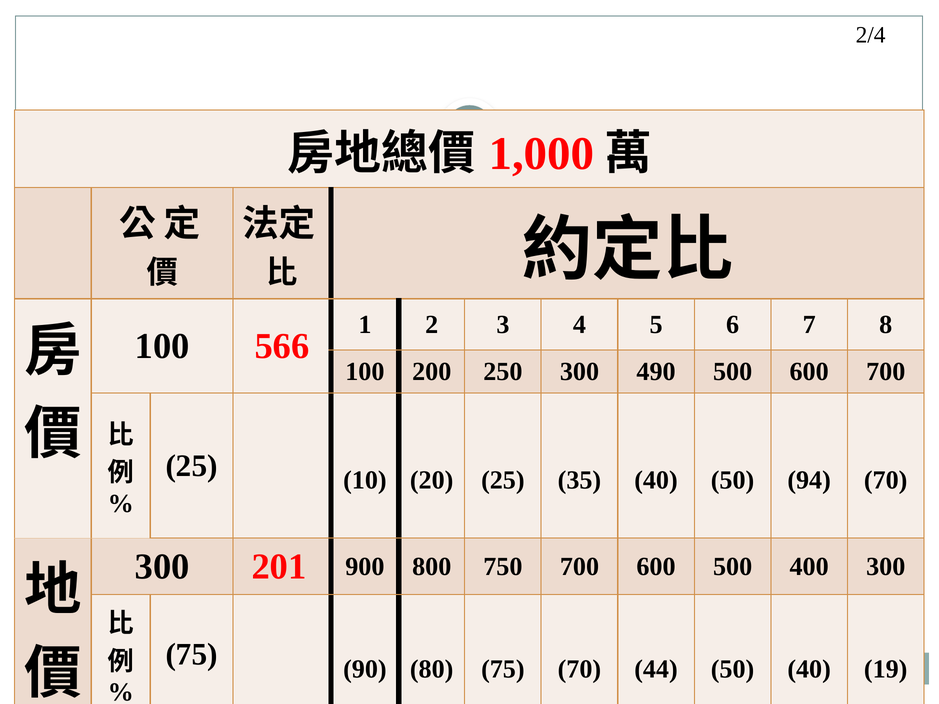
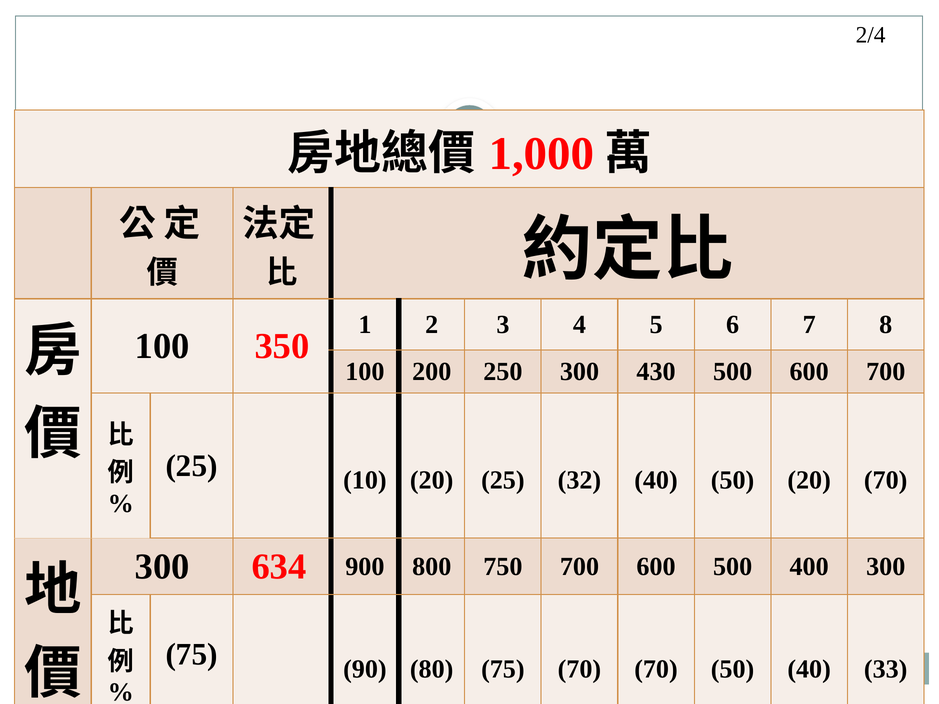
566: 566 -> 350 (282, 346)
490: 490 -> 430 (656, 372)
35: 35 -> 32 (579, 480)
50 94: 94 -> 20 (809, 480)
201: 201 -> 634 (279, 567)
70 44: 44 -> 70 (656, 669)
19: 19 -> 33 (886, 669)
